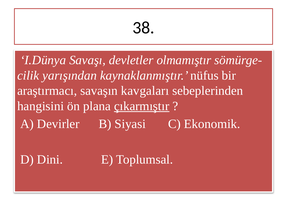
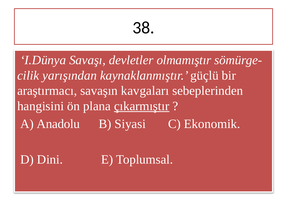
nüfus: nüfus -> güçlü (204, 76)
Devirler: Devirler -> Anadolu (58, 124)
